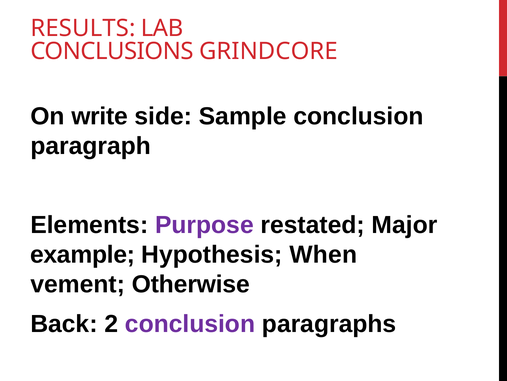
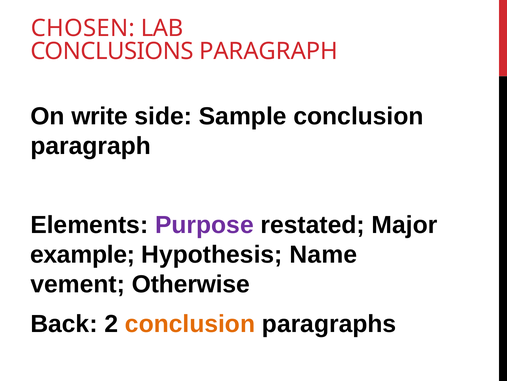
RESULTS: RESULTS -> CHOSEN (83, 28)
CONCLUSIONS GRINDCORE: GRINDCORE -> PARAGRAPH (269, 51)
When: When -> Name (323, 254)
conclusion colour: purple -> orange (190, 323)
